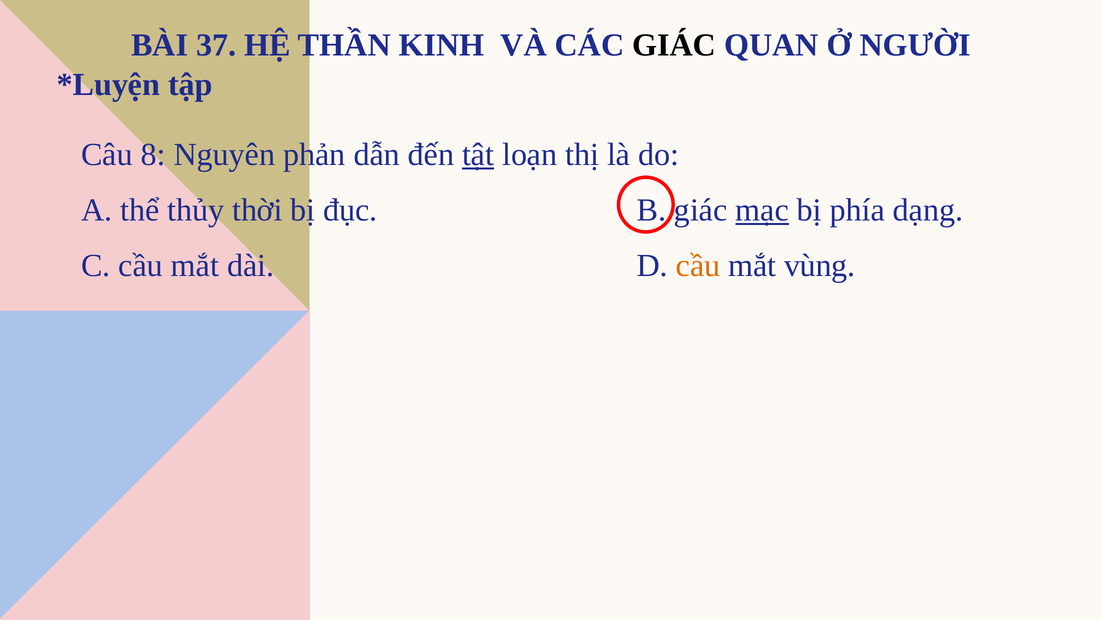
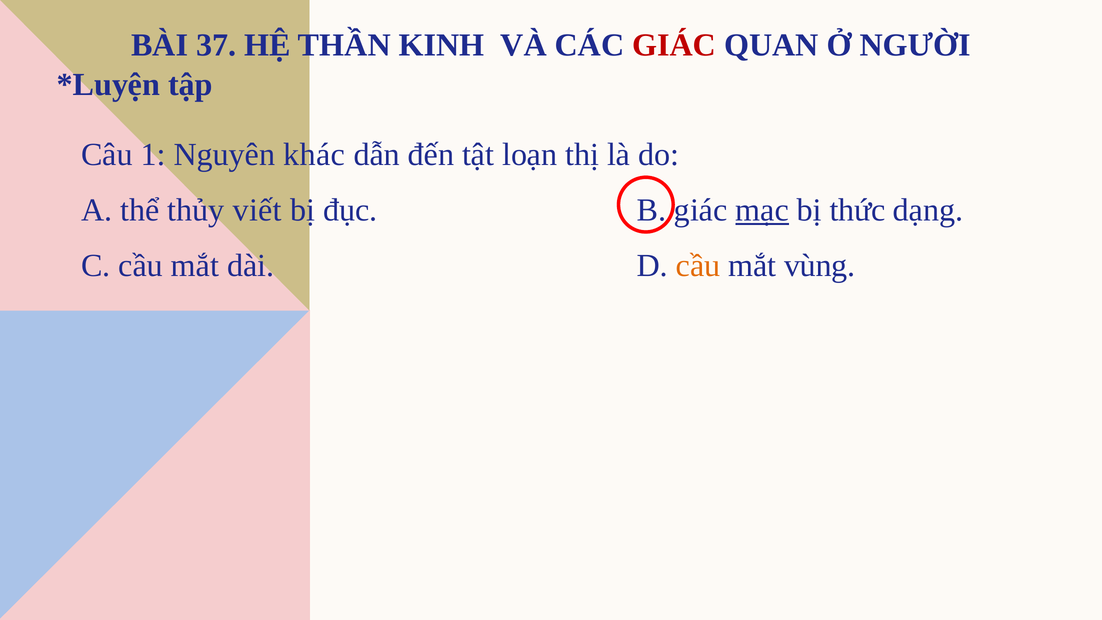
GIÁC colour: black -> red (674, 45)
8: 8 -> 1 (153, 155)
phản: phản -> khác (314, 155)
tật underline: present -> none (478, 155)
thời: thời -> viết (257, 210)
phía: phía -> thức (858, 210)
